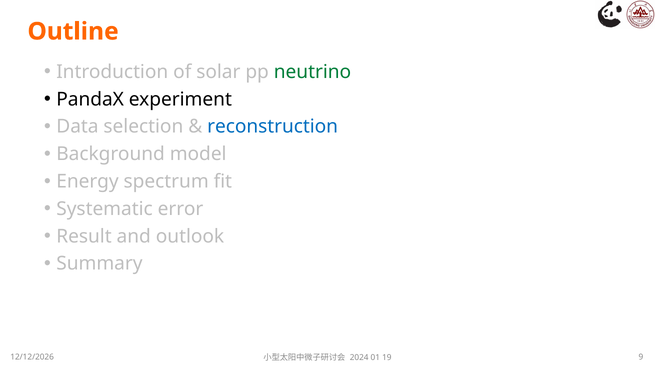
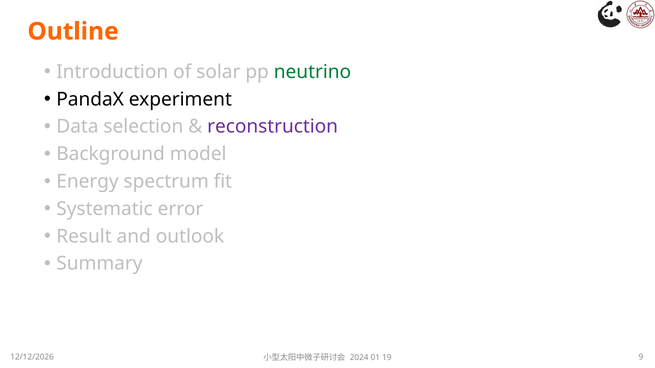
reconstruction colour: blue -> purple (273, 127)
